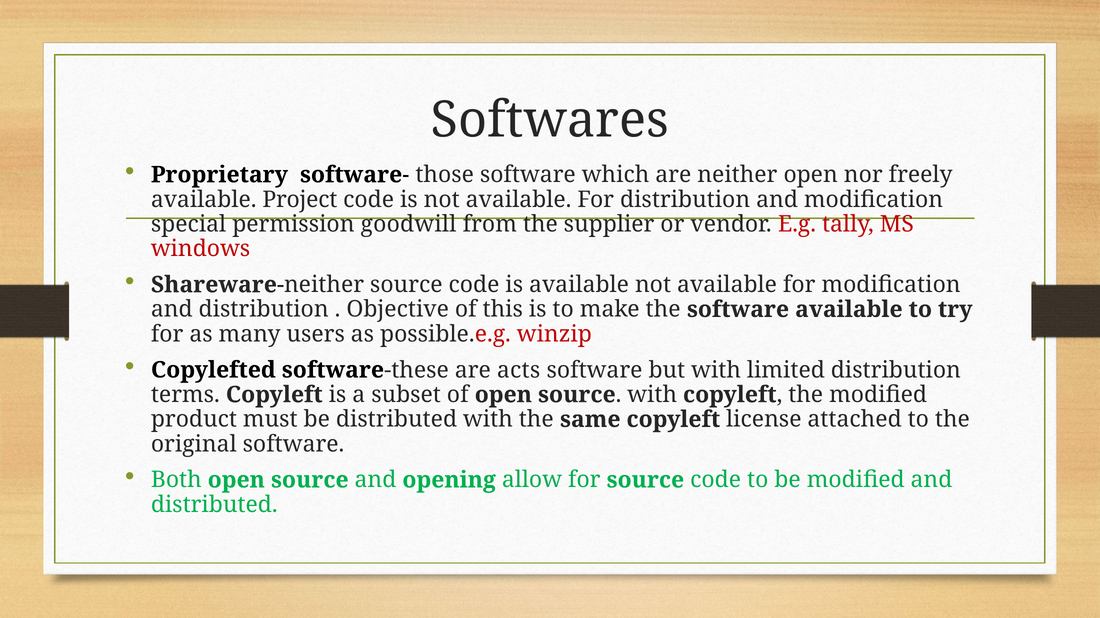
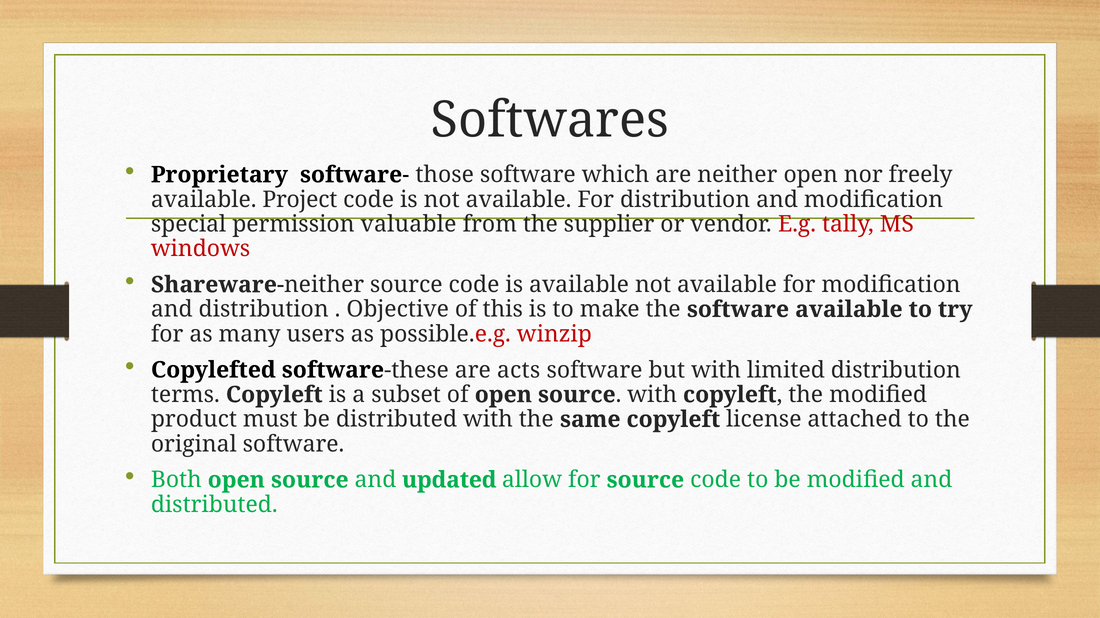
goodwill: goodwill -> valuable (409, 224)
opening: opening -> updated (449, 481)
